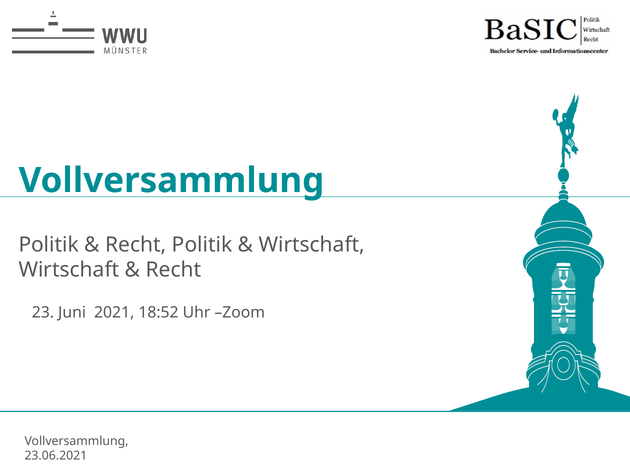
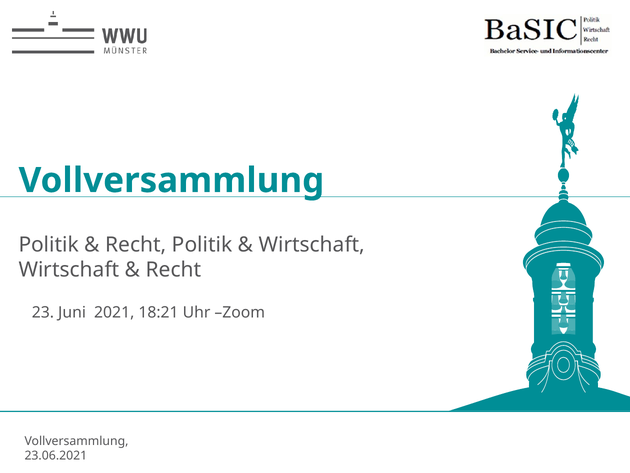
18:52: 18:52 -> 18:21 (159, 312)
